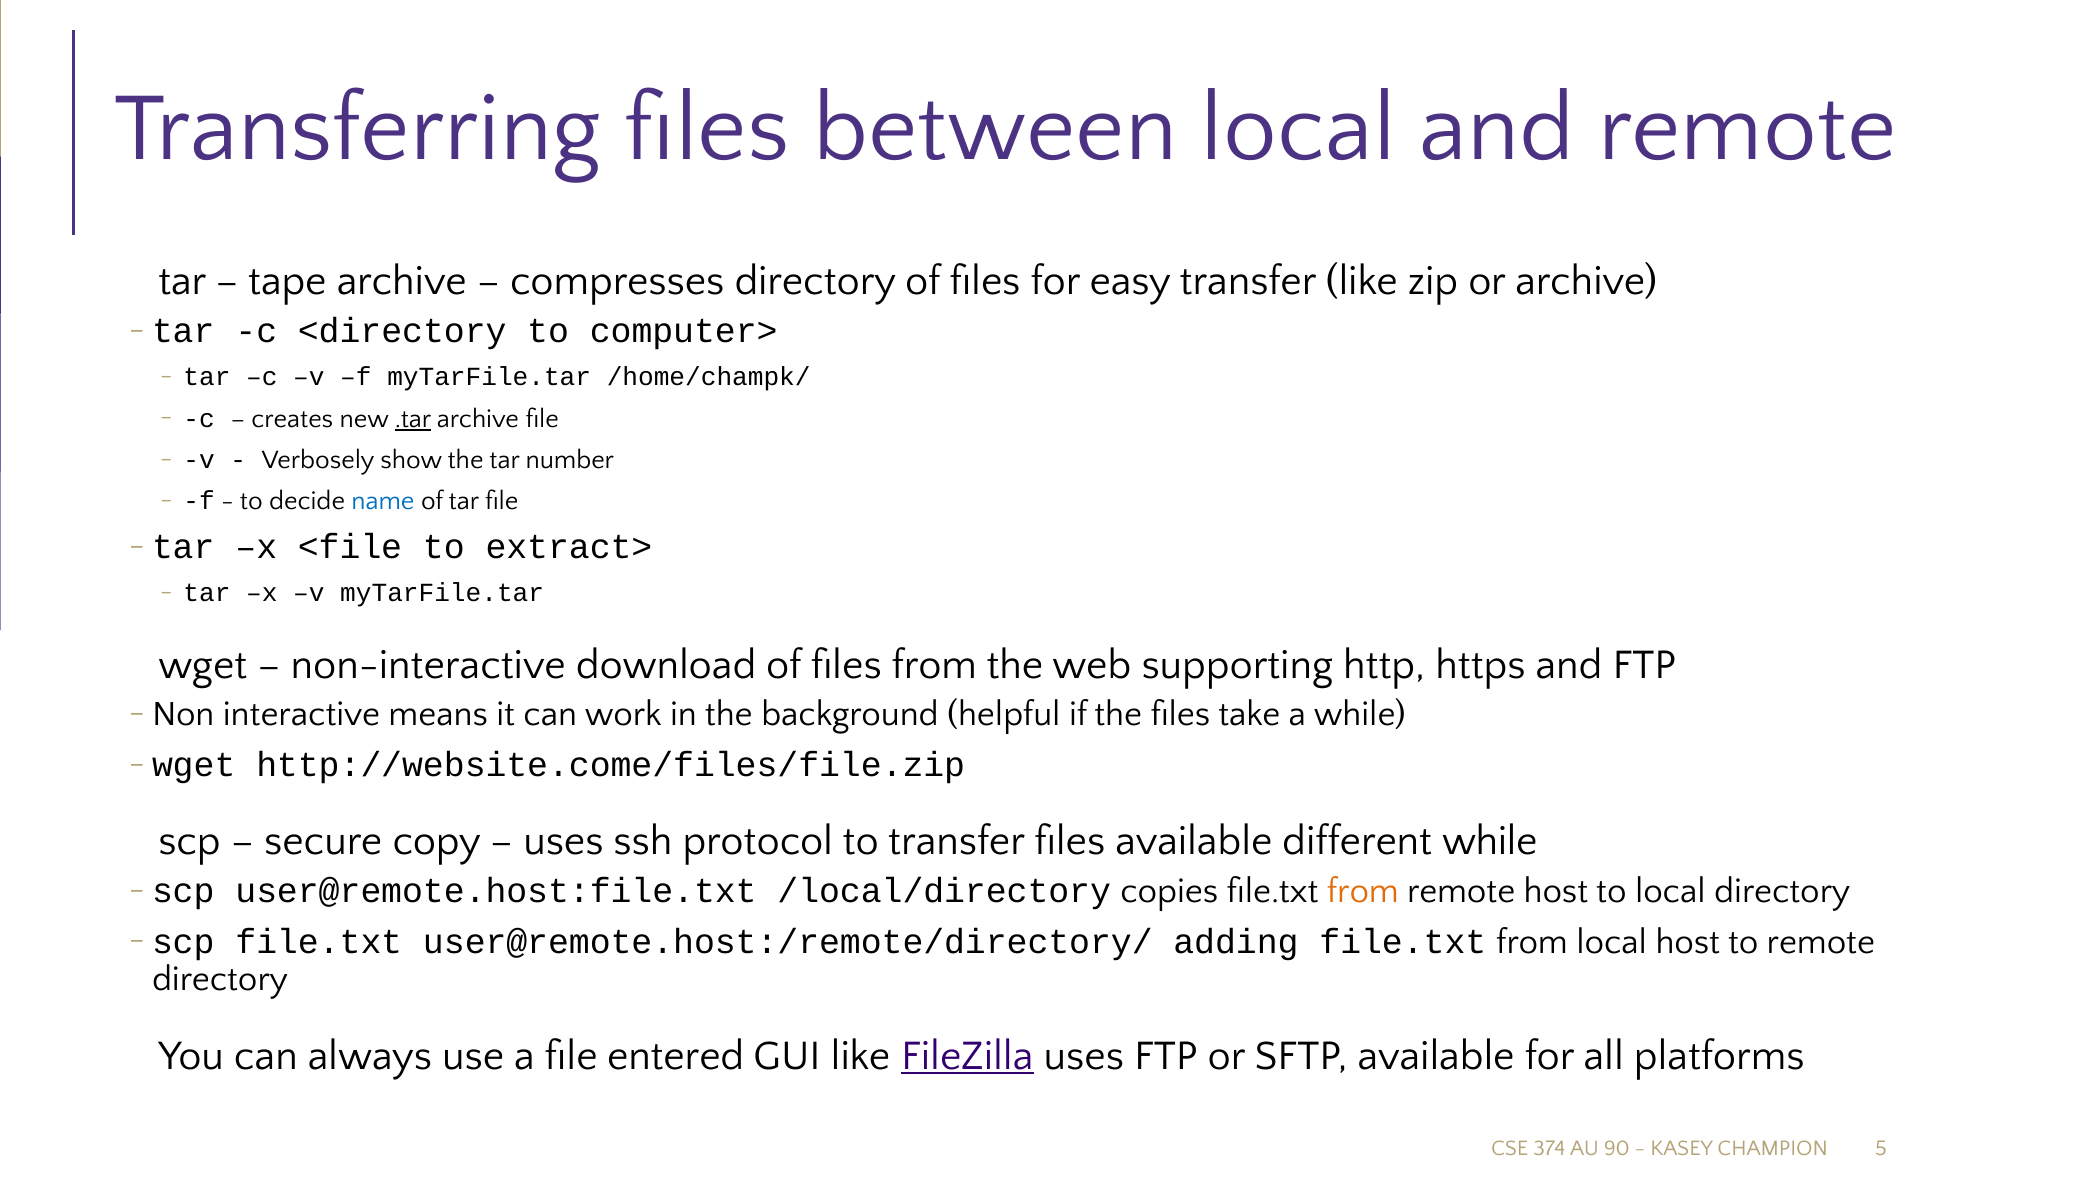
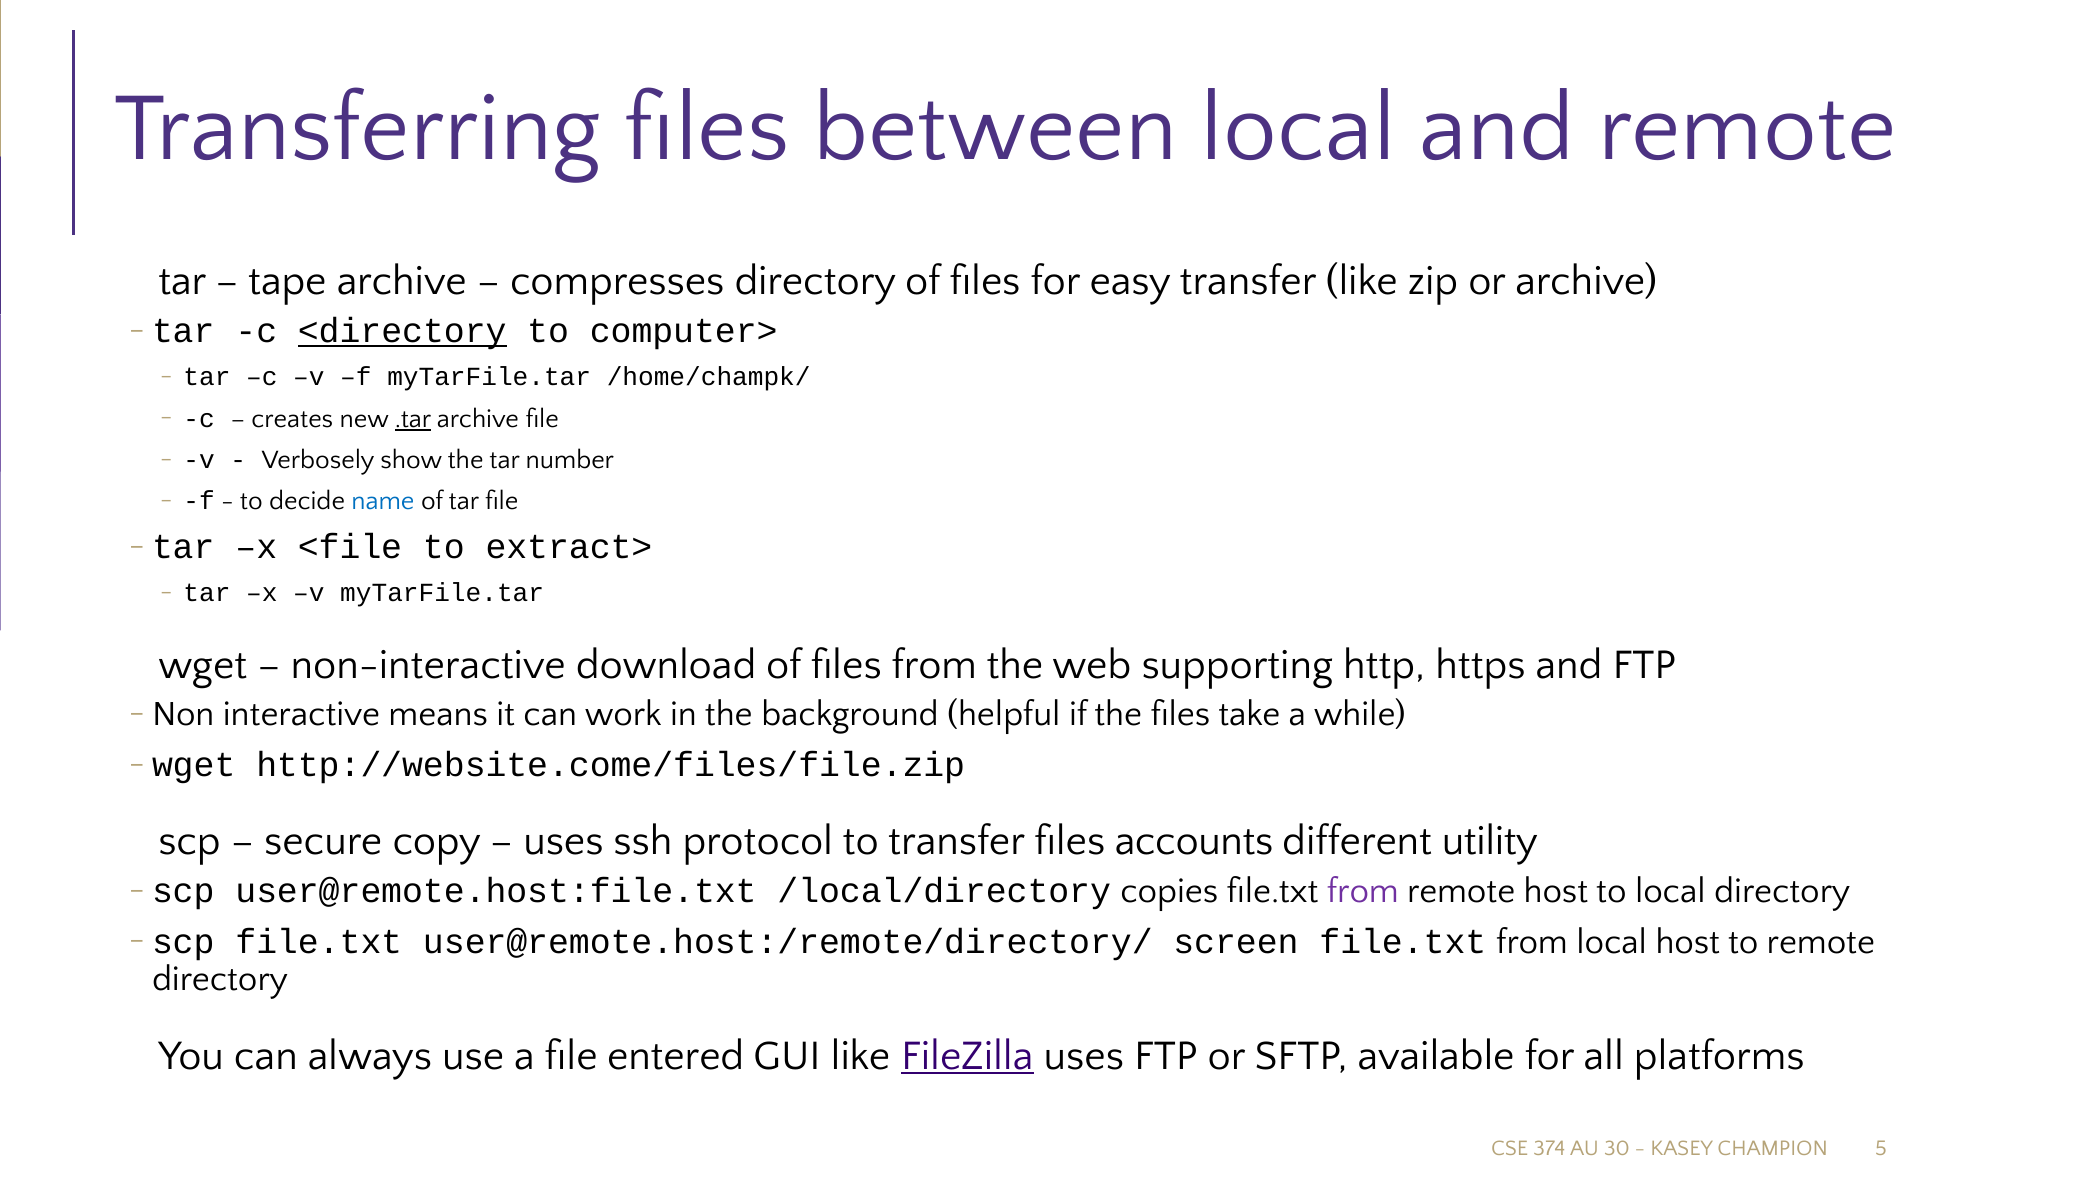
<directory underline: none -> present (402, 331)
files available: available -> accounts (1194, 841)
different while: while -> utility (1490, 841)
from colour: orange -> purple (1363, 891)
adding: adding -> screen (1236, 942)
90: 90 -> 30 (1617, 1148)
